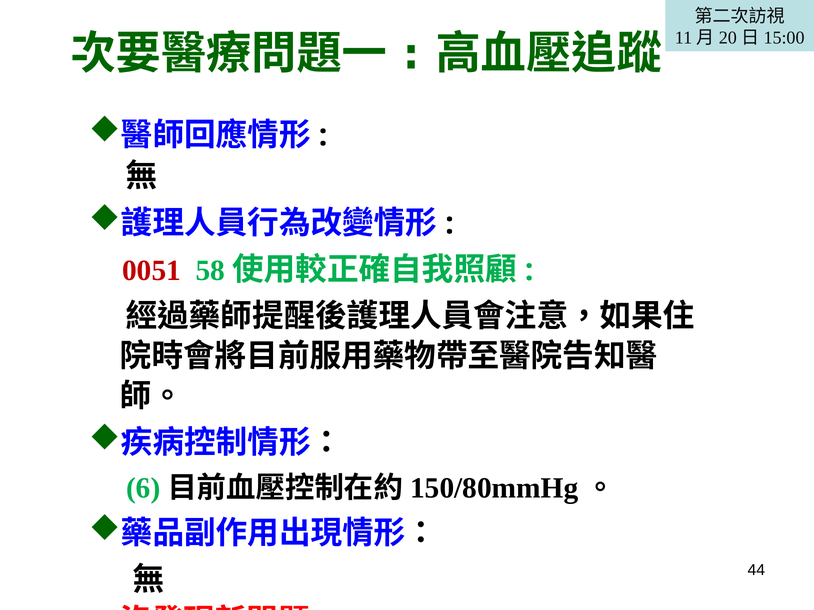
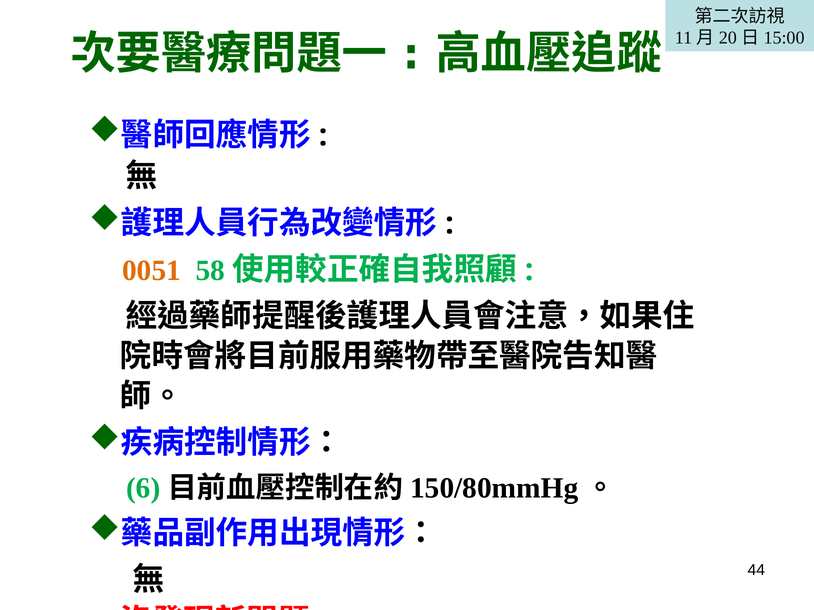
0051 colour: red -> orange (152, 271)
